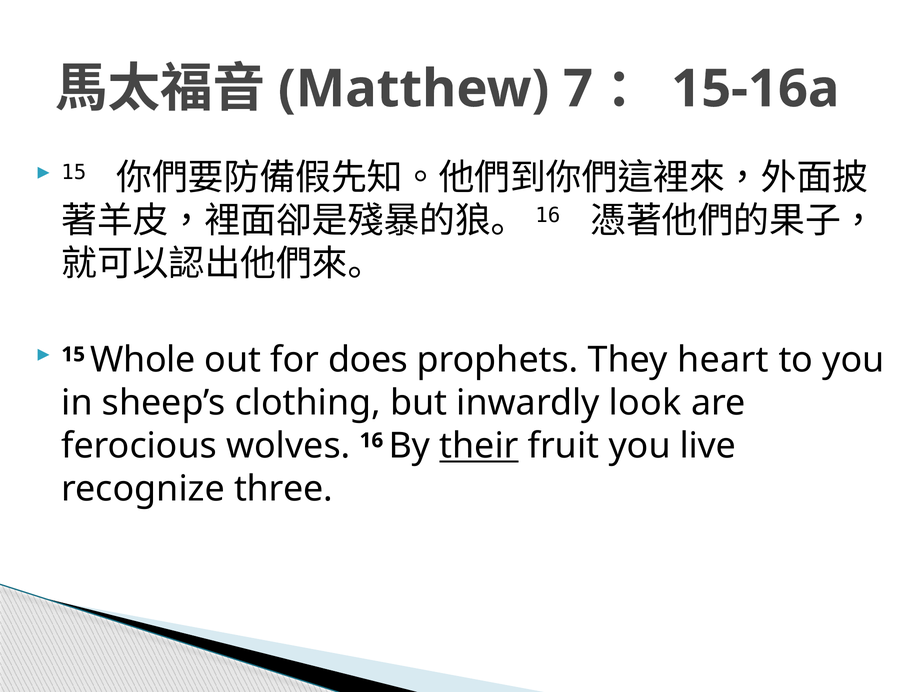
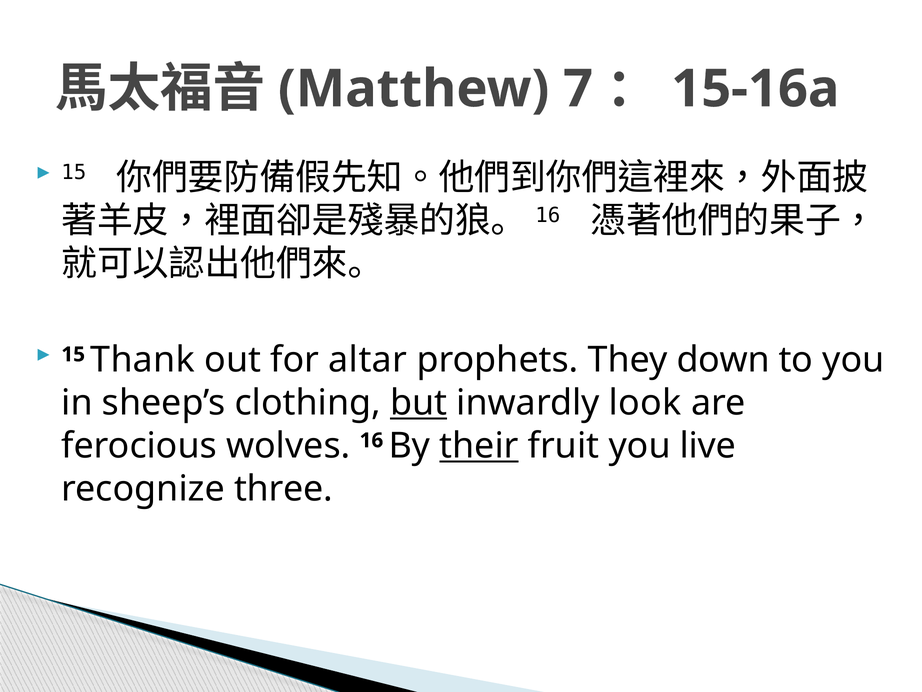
Whole: Whole -> Thank (143, 360)
does: does -> altar (368, 360)
heart: heart -> down (723, 360)
but underline: none -> present (419, 403)
